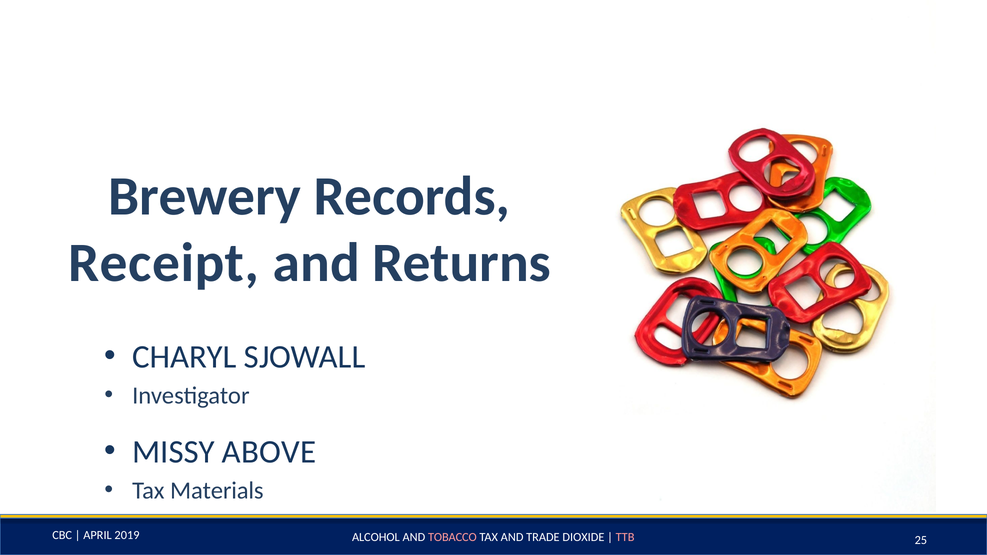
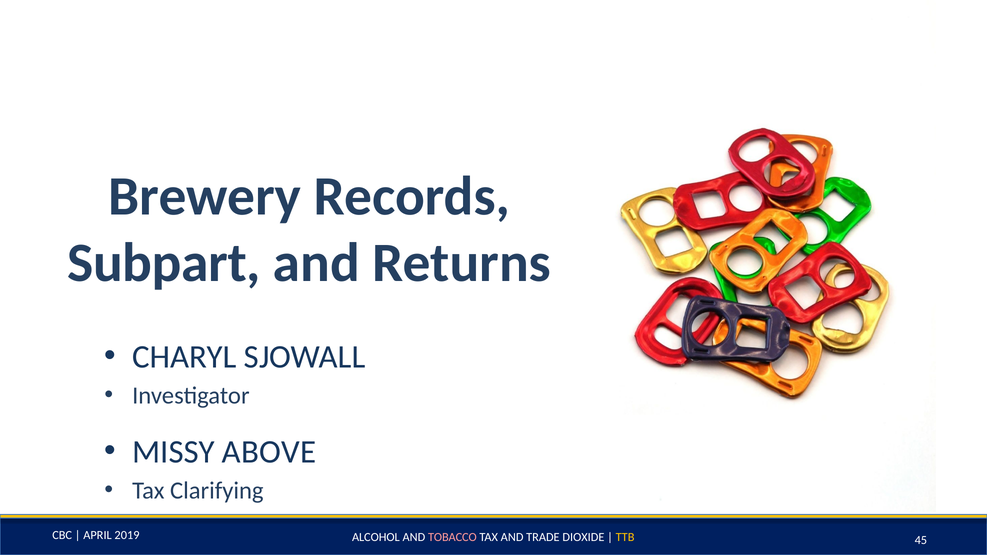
Receipt: Receipt -> Subpart (164, 263)
Materials: Materials -> Clarifying (217, 491)
25: 25 -> 45 (921, 540)
TTB colour: pink -> yellow (625, 537)
